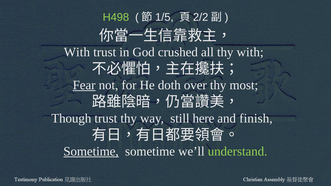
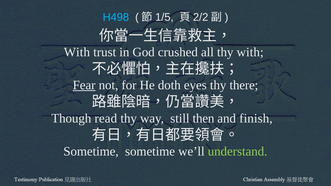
H498 colour: light green -> light blue (116, 17)
over: over -> eyes (195, 85)
most: most -> there (244, 85)
Though trust: trust -> read (106, 118)
here: here -> then (203, 118)
Sometime underline: present -> none (91, 152)
